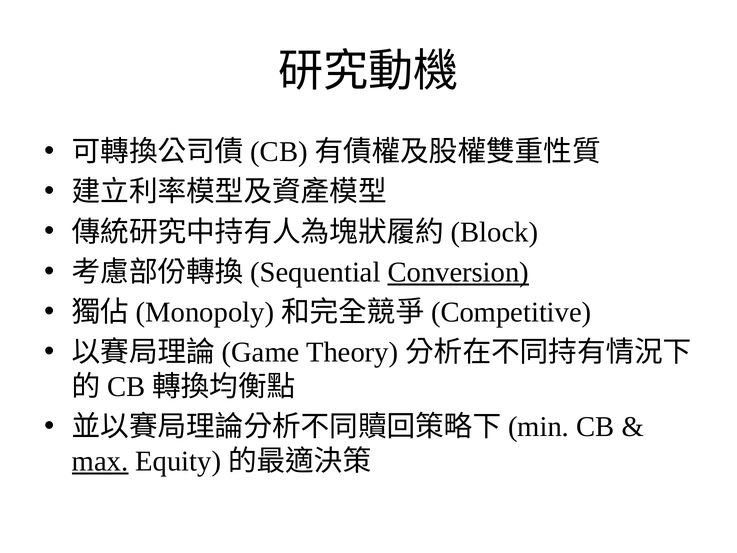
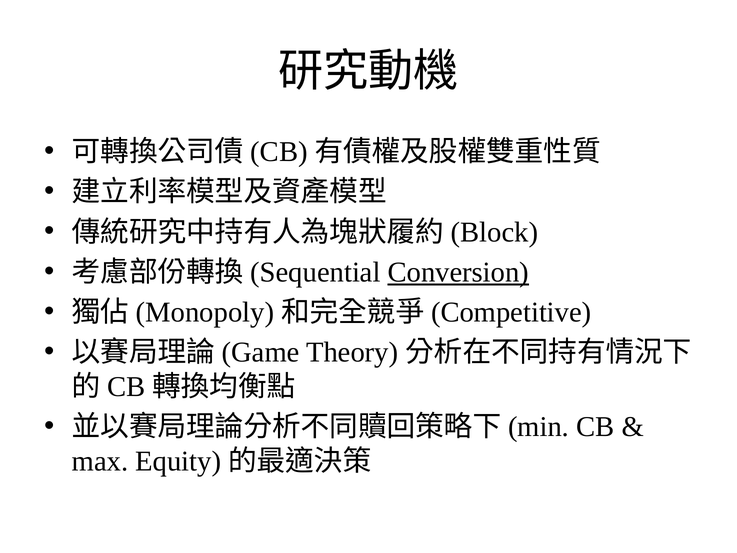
max underline: present -> none (100, 461)
